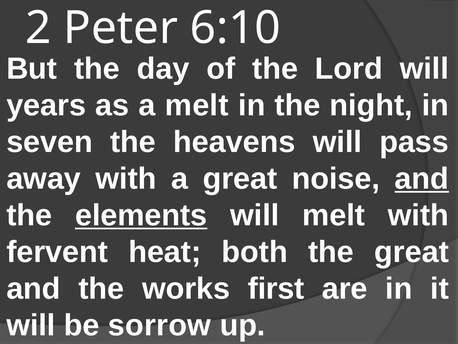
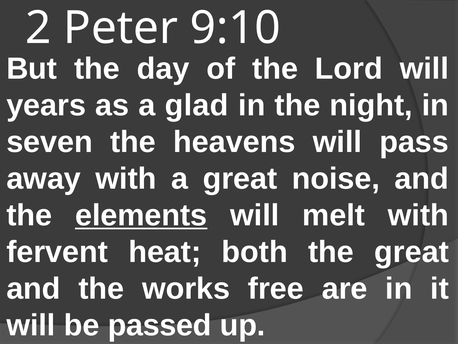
6:10: 6:10 -> 9:10 (235, 28)
a melt: melt -> glad (197, 105)
and underline: present -> none (422, 178)
first: first -> free (276, 288)
sorrow: sorrow -> passed (160, 325)
